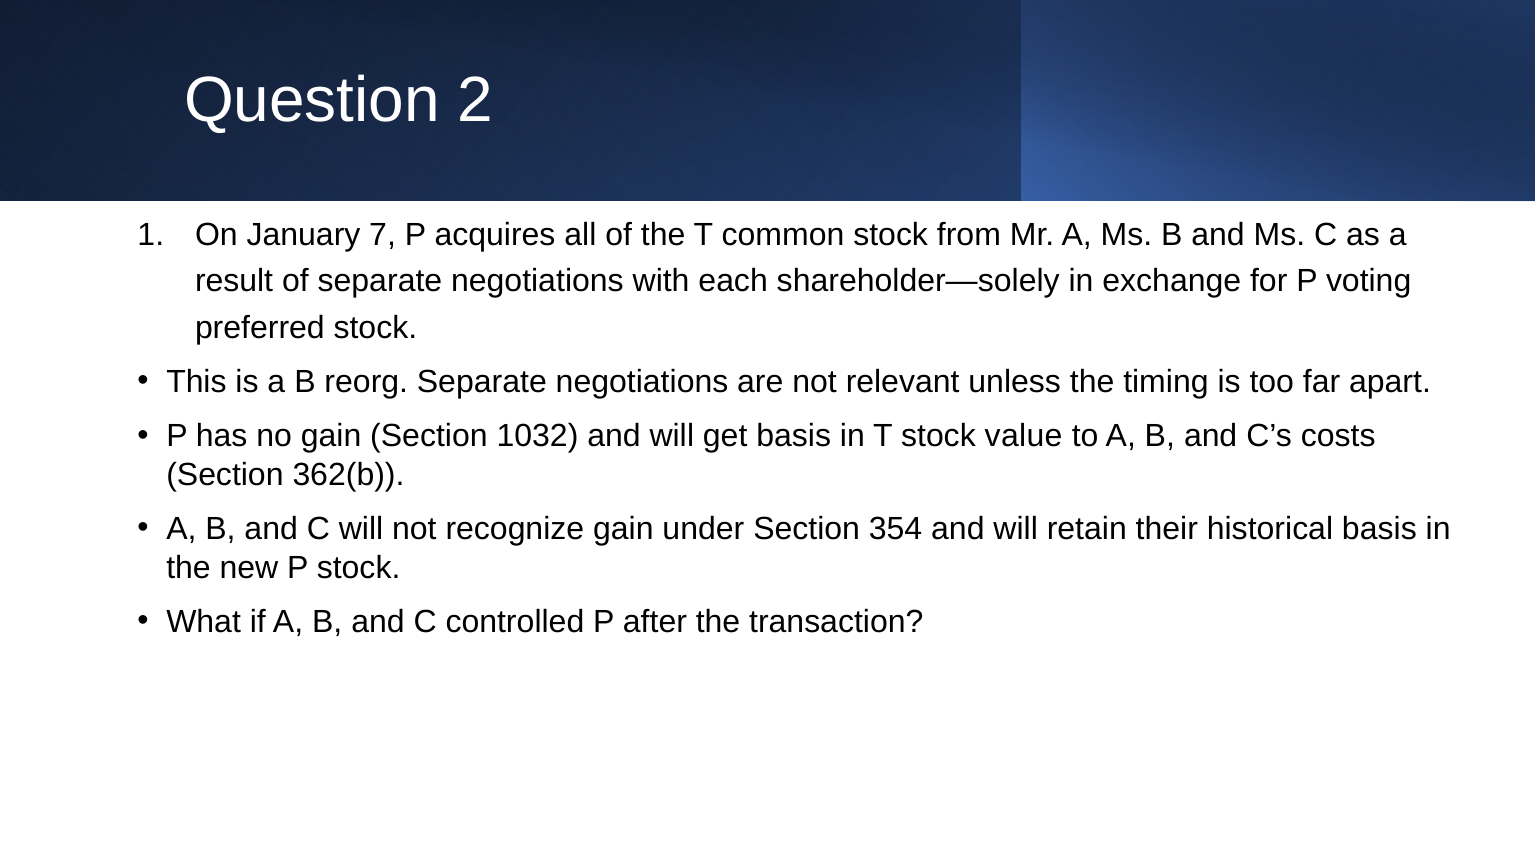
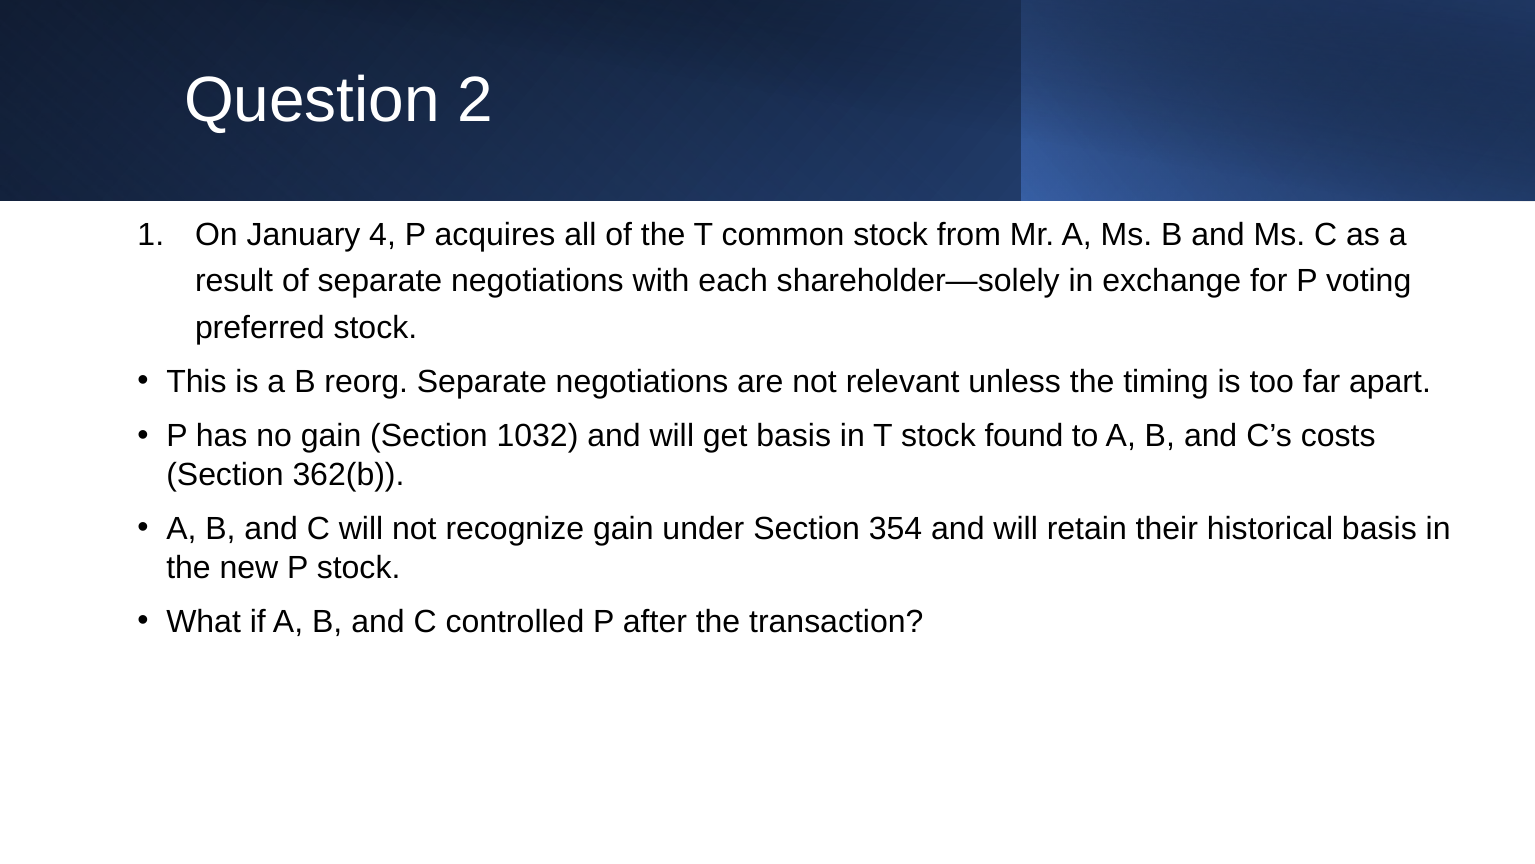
7: 7 -> 4 (383, 235)
value: value -> found (1024, 436)
